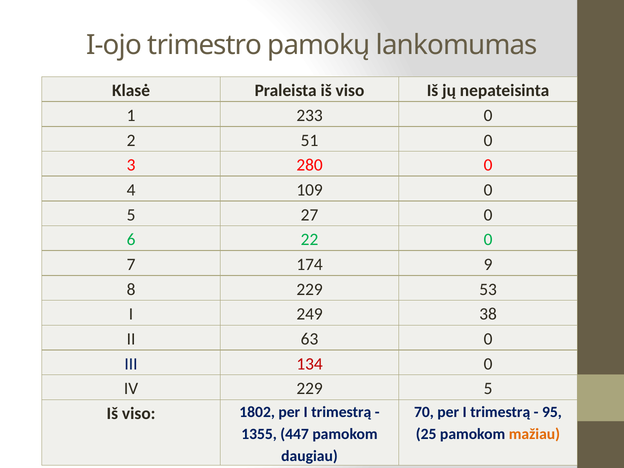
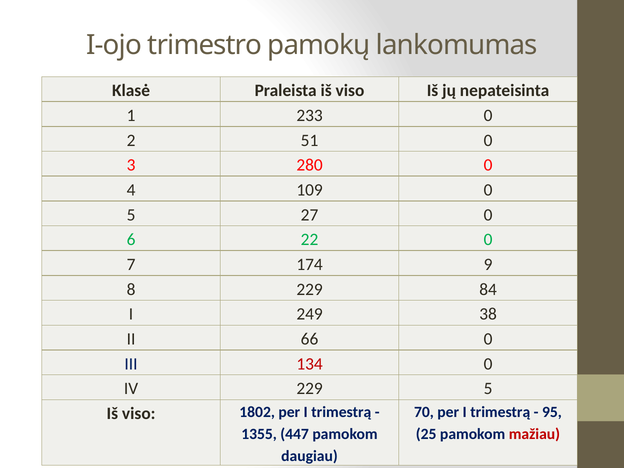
53: 53 -> 84 (488, 289)
63: 63 -> 66 (310, 339)
mažiau colour: orange -> red (534, 434)
